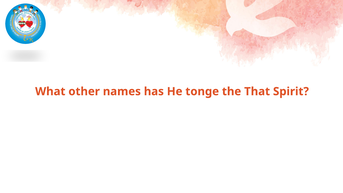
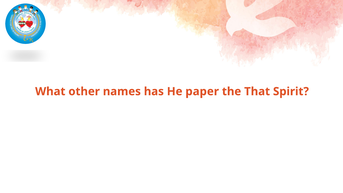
tonge: tonge -> paper (202, 91)
